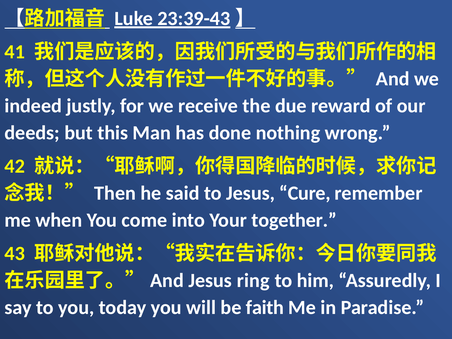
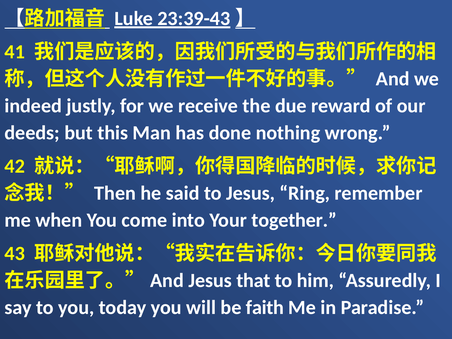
Cure: Cure -> Ring (305, 193)
ring: ring -> that (253, 280)
